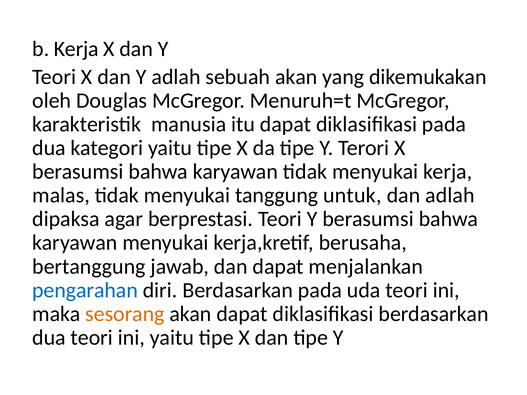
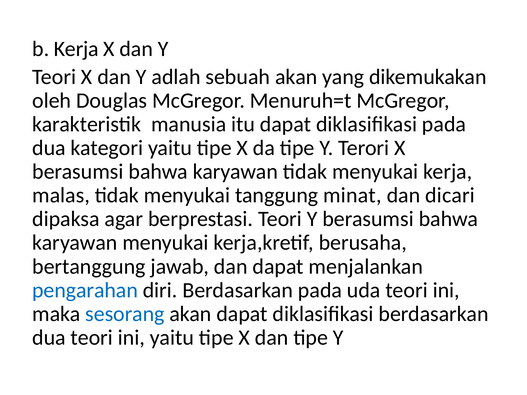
untuk: untuk -> minat (352, 195)
dan adlah: adlah -> dicari (450, 195)
sesorang colour: orange -> blue (125, 314)
